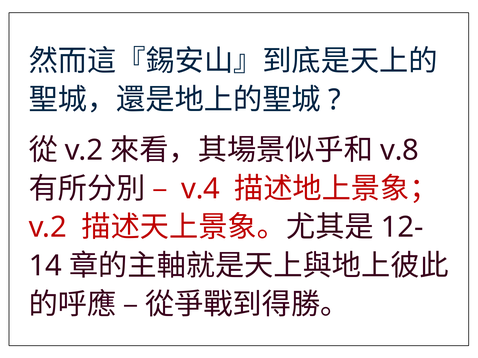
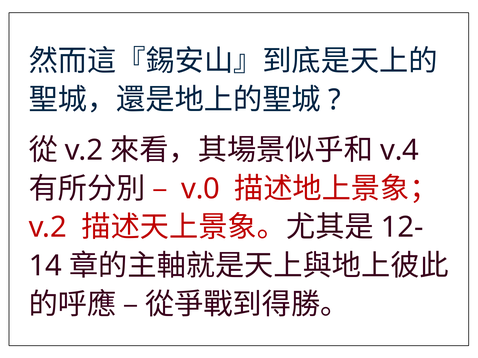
v.8: v.8 -> v.4 (400, 150)
v.4: v.4 -> v.0 (201, 189)
